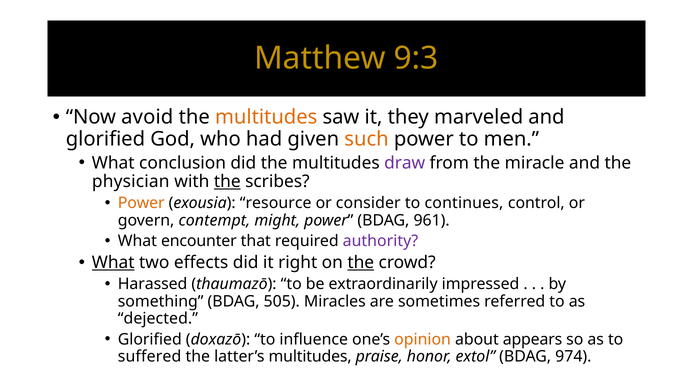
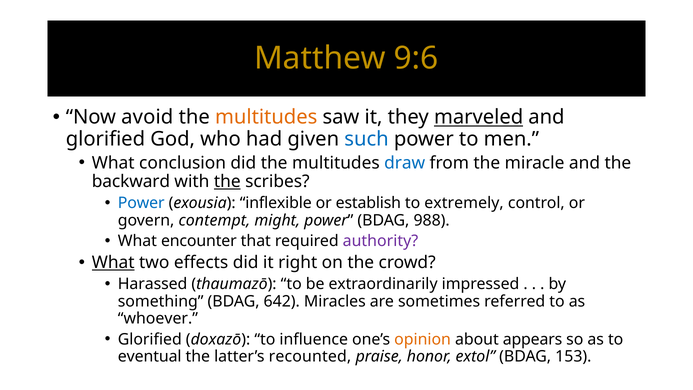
9:3: 9:3 -> 9:6 (416, 58)
marveled underline: none -> present (479, 117)
such colour: orange -> blue (367, 139)
draw colour: purple -> blue (405, 163)
physician: physician -> backward (131, 182)
Power colour: orange -> blue (141, 203)
resource: resource -> inflexible (276, 203)
consider: consider -> establish (368, 203)
continues: continues -> extremely (464, 203)
961: 961 -> 988 (432, 220)
the underline: present -> none (361, 263)
505: 505 -> 642 (282, 301)
dejected: dejected -> whoever (158, 318)
suffered: suffered -> eventual (150, 356)
latter’s multitudes: multitudes -> recounted (310, 356)
974: 974 -> 153 (573, 356)
